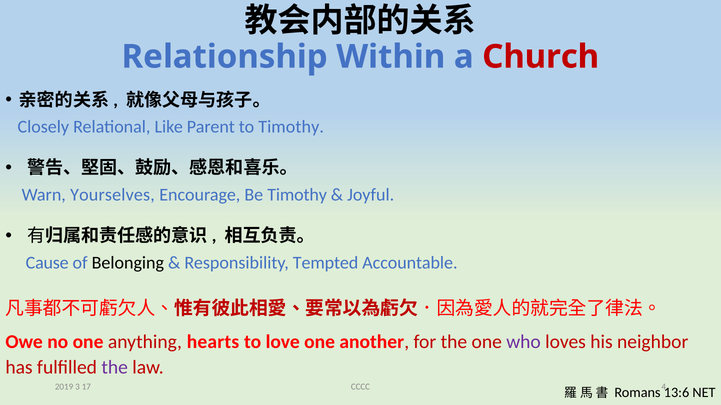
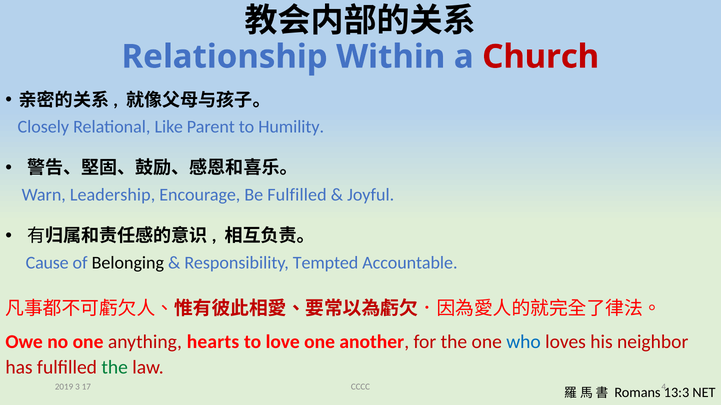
to Timothy: Timothy -> Humility (291, 127)
Yourselves: Yourselves -> Leadership (113, 195)
Be Timothy: Timothy -> Fulfilled (297, 195)
who colour: purple -> blue (524, 342)
the colour: purple -> green (115, 368)
13:6: 13:6 -> 13:3 (677, 393)
